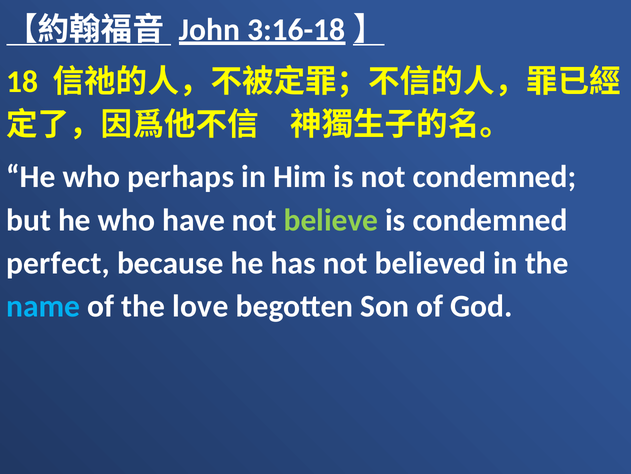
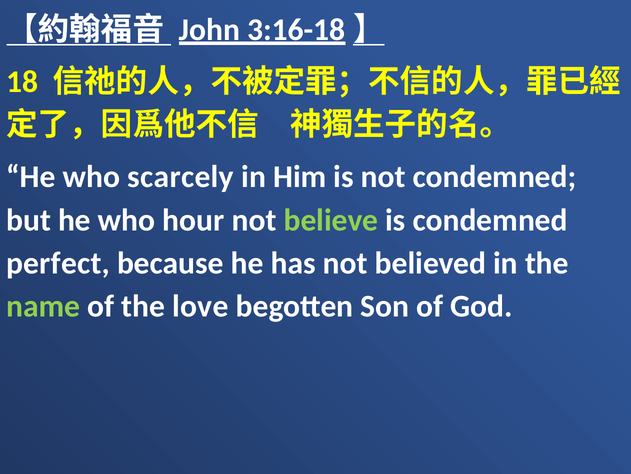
perhaps: perhaps -> scarcely (181, 177)
have: have -> hour (194, 220)
name colour: light blue -> light green (43, 306)
